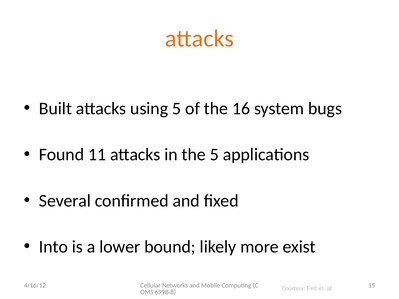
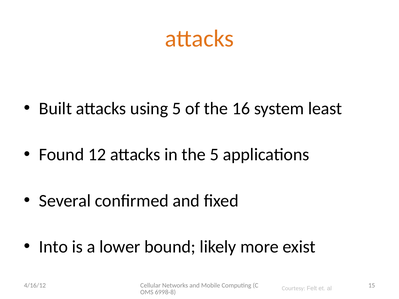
bugs: bugs -> least (325, 109)
11: 11 -> 12 (97, 155)
